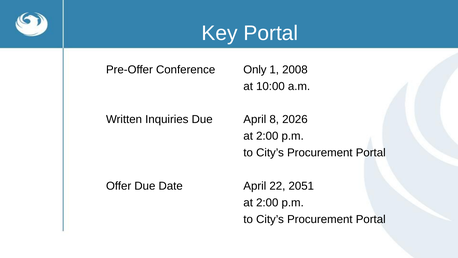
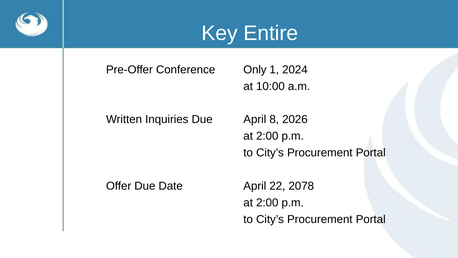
Key Portal: Portal -> Entire (271, 33)
2008: 2008 -> 2024 (295, 70)
2051: 2051 -> 2078 (301, 186)
